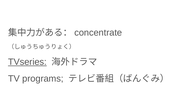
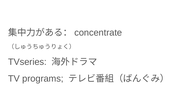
TVseries underline: present -> none (27, 62)
